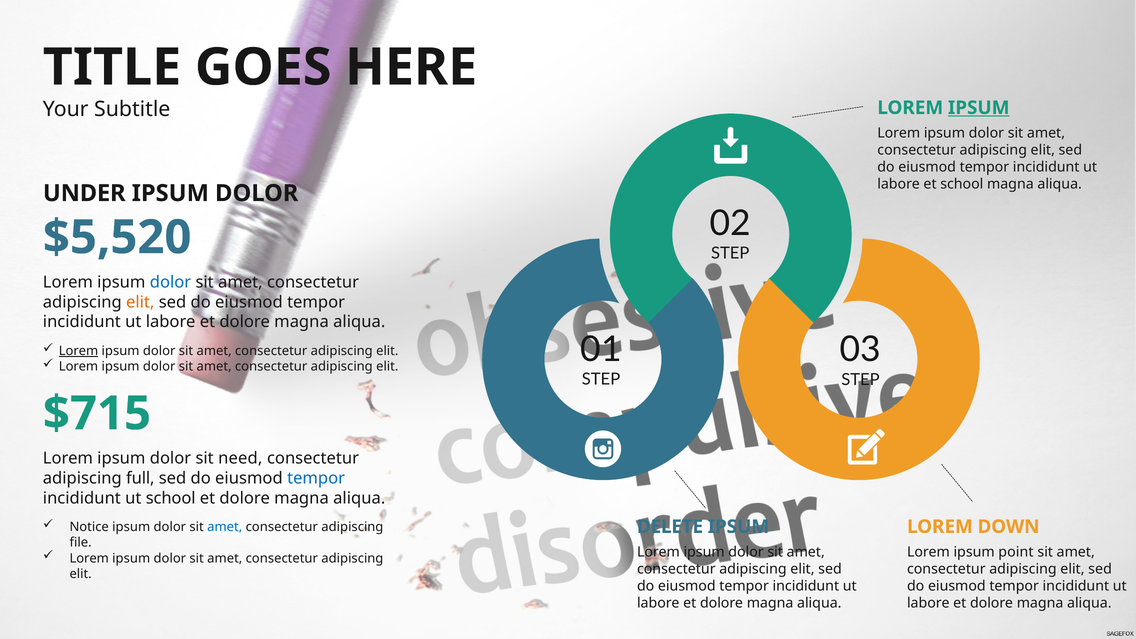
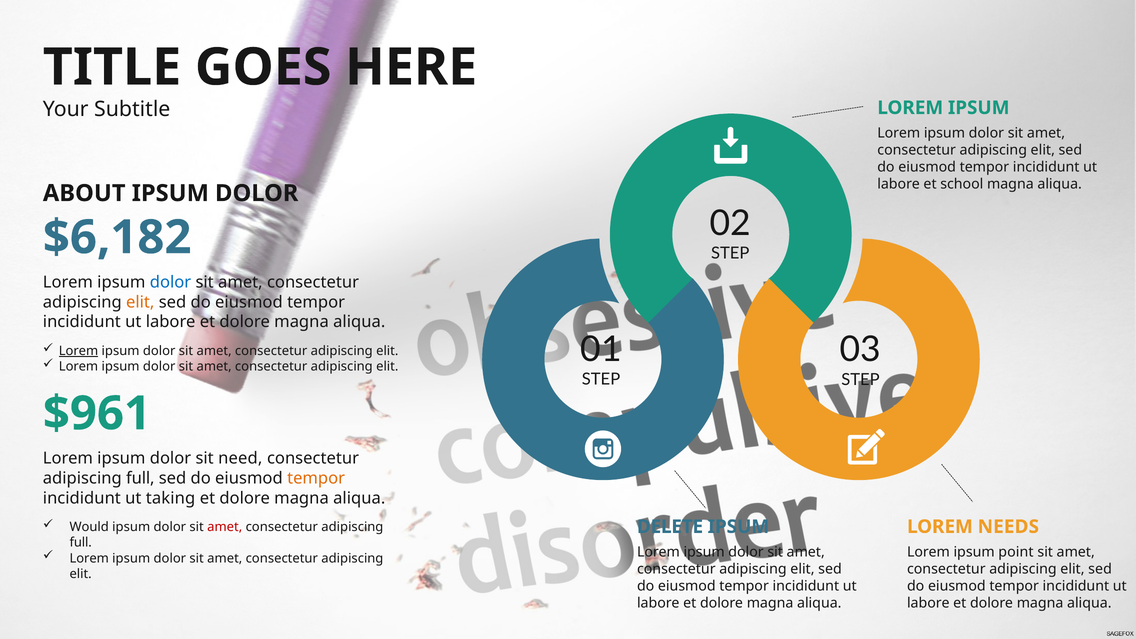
IPSUM underline: present -> none (979, 108)
UNDER: UNDER -> ABOUT (84, 193)
$5,520: $5,520 -> $6,182 (117, 238)
$715: $715 -> $961 (97, 414)
tempor colour: blue -> orange (316, 478)
ut school: school -> taking (171, 498)
Notice: Notice -> Would (89, 527)
amet colour: blue -> red (225, 527)
DOWN: DOWN -> NEEDS (1008, 527)
file: file -> full (81, 543)
